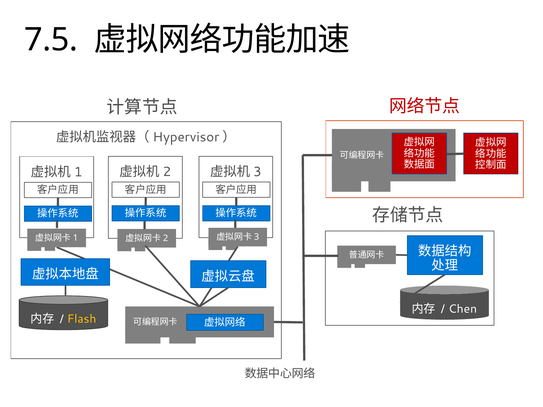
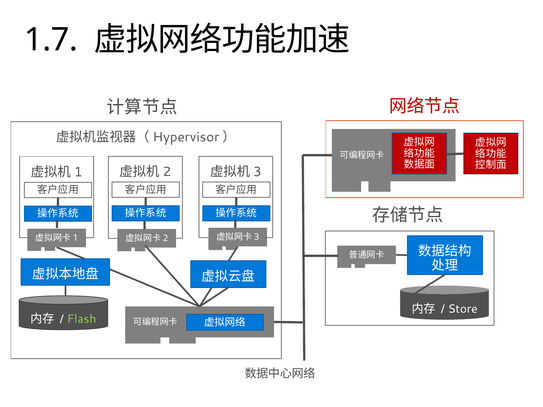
7.5: 7.5 -> 1.7 (51, 40)
Chen: Chen -> Store (463, 309)
Flash colour: yellow -> light green (82, 319)
